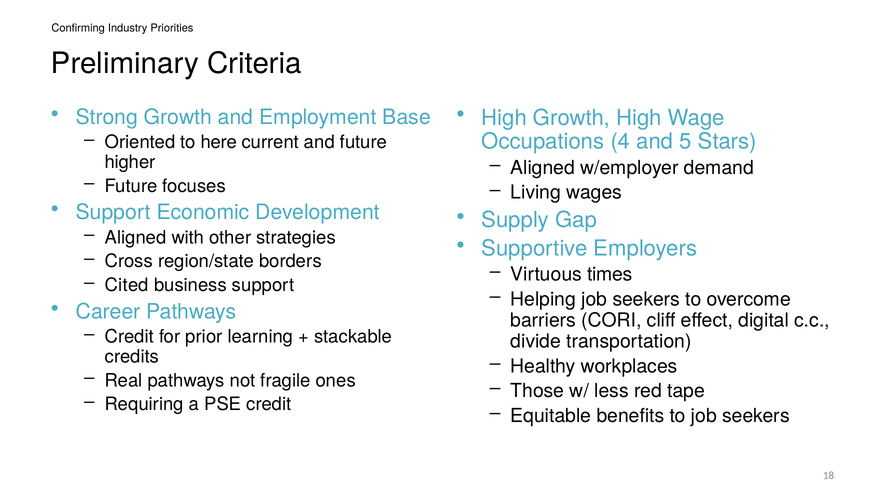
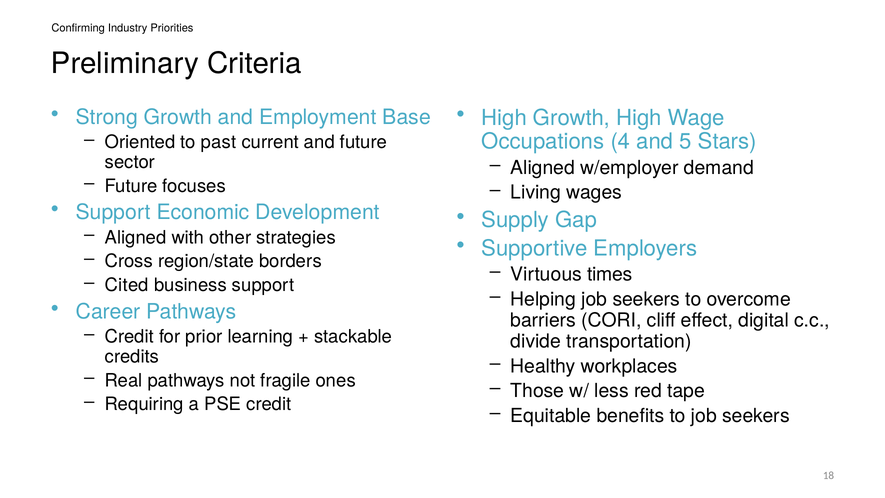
here: here -> past (219, 142)
higher: higher -> sector (130, 162)
